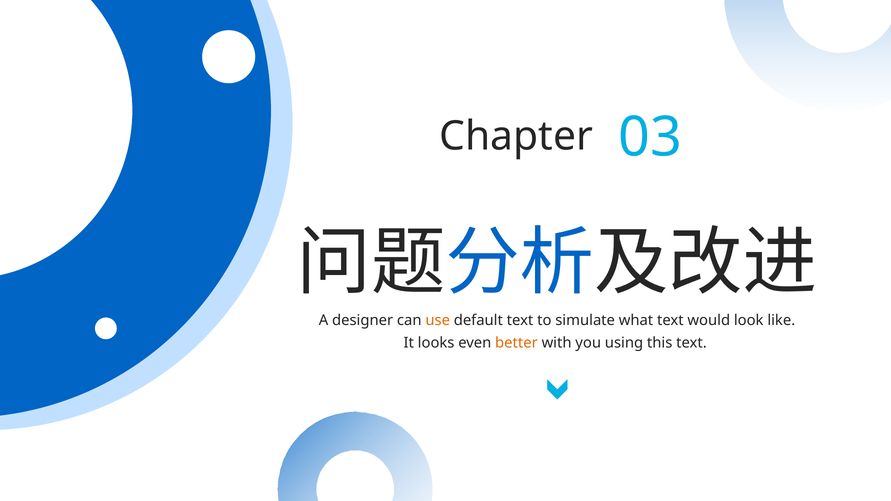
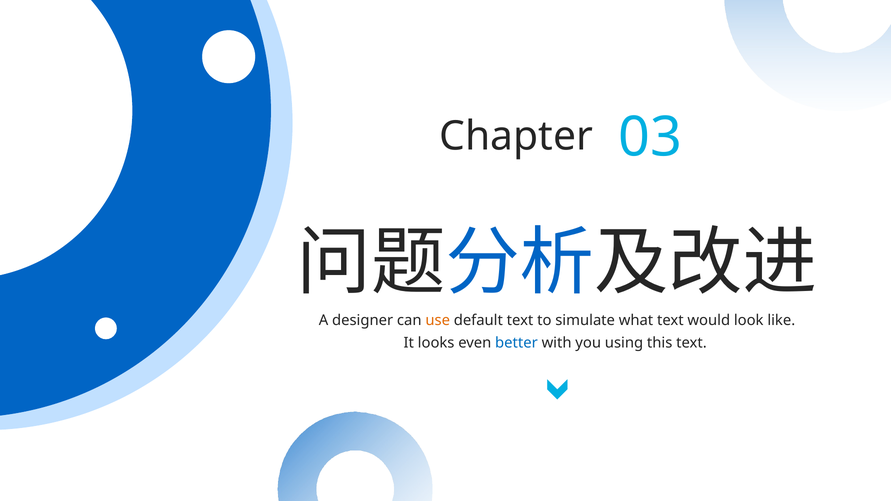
better colour: orange -> blue (516, 343)
